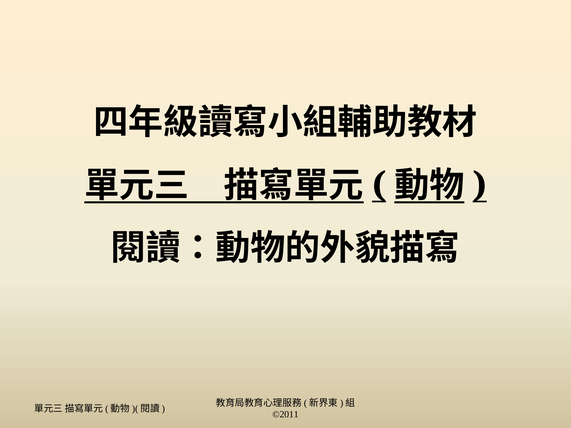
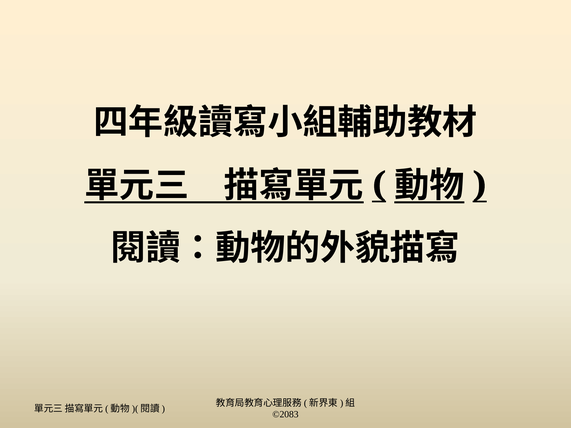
©2011: ©2011 -> ©2083 (285, 415)
